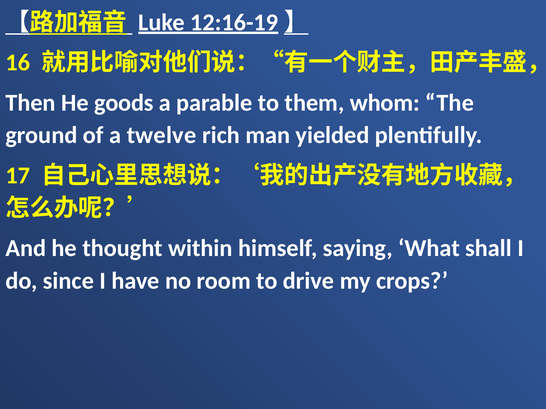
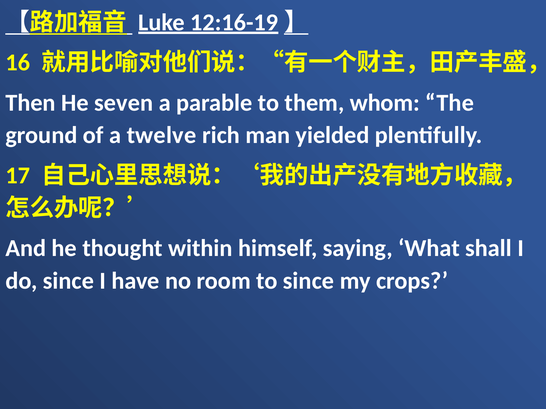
goods: goods -> seven (124, 103)
to drive: drive -> since (309, 281)
